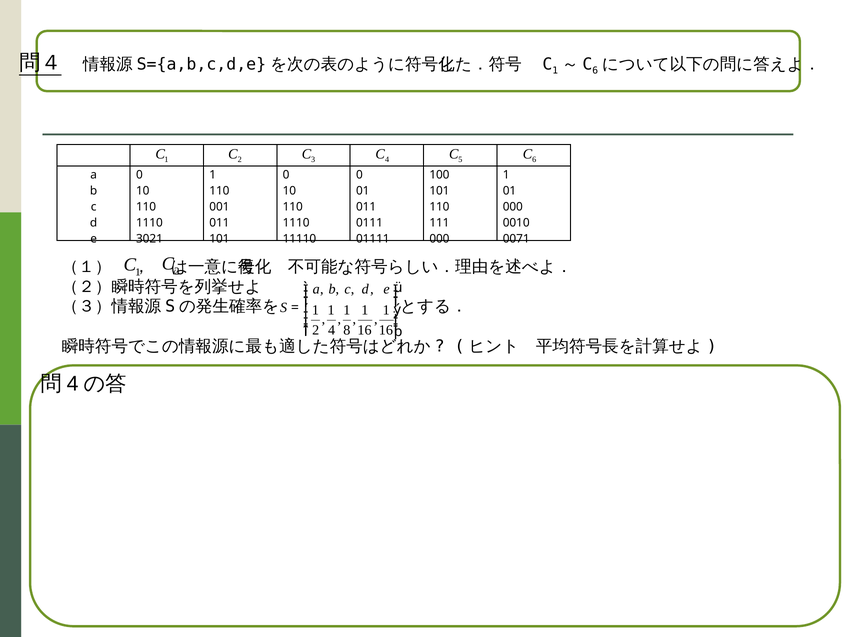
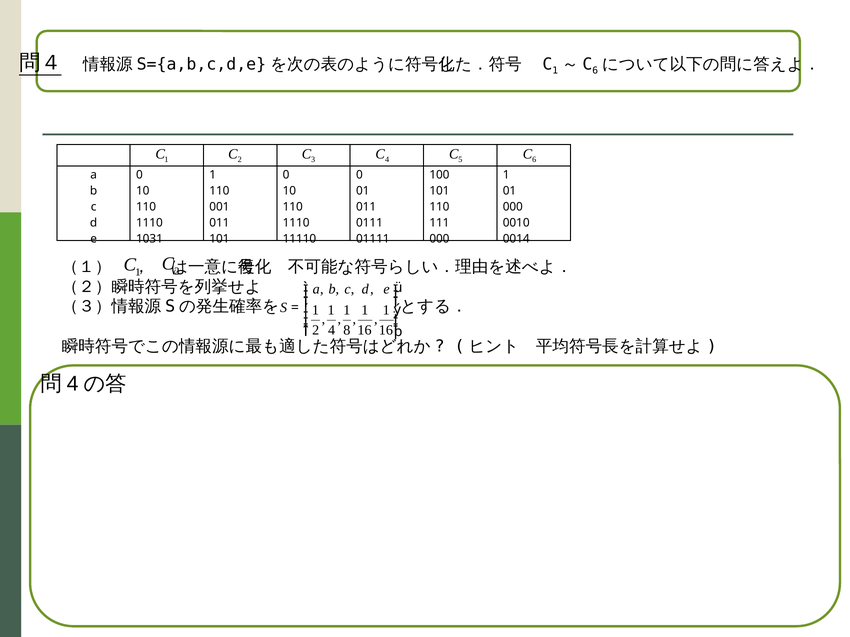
3021: 3021 -> 1031 (149, 239)
0071: 0071 -> 0014 (516, 239)
